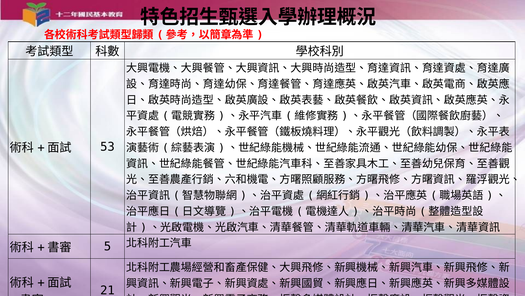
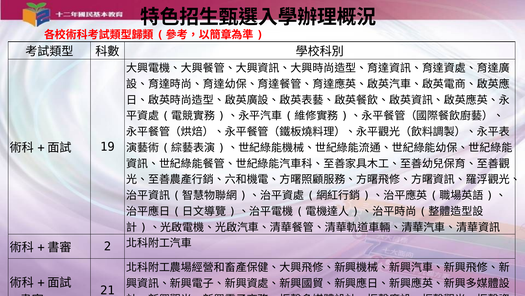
53: 53 -> 19 (107, 147)
5: 5 -> 2 (107, 246)
